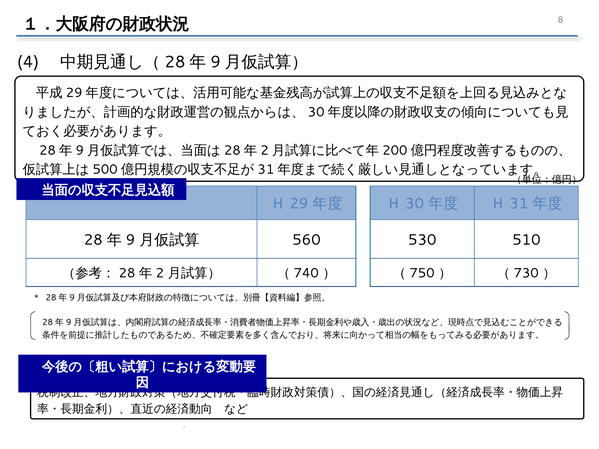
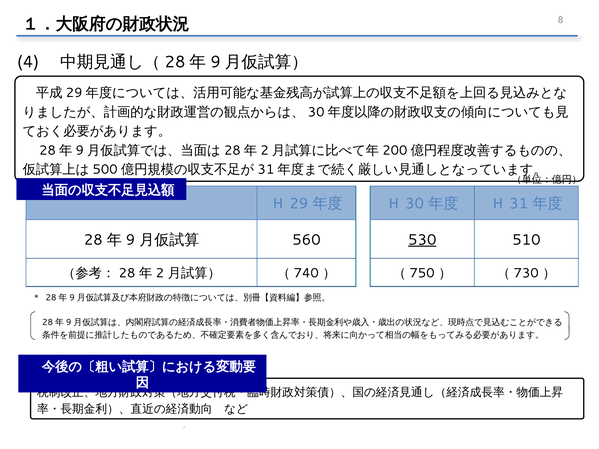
530 underline: none -> present (422, 240)
